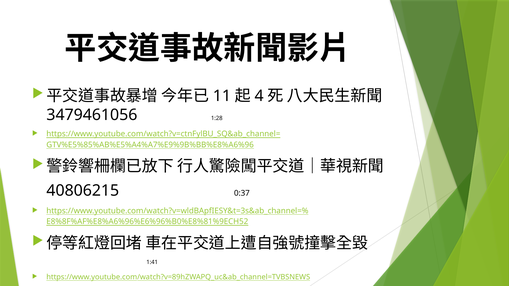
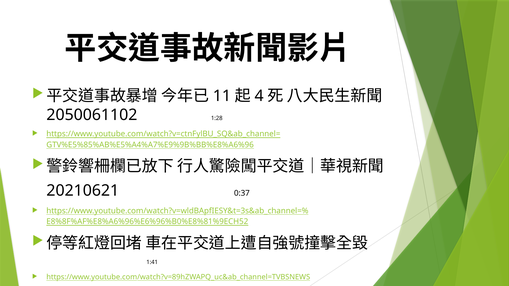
3479461056: 3479461056 -> 2050061102 (92, 115)
40806215: 40806215 -> 20210621 (83, 191)
